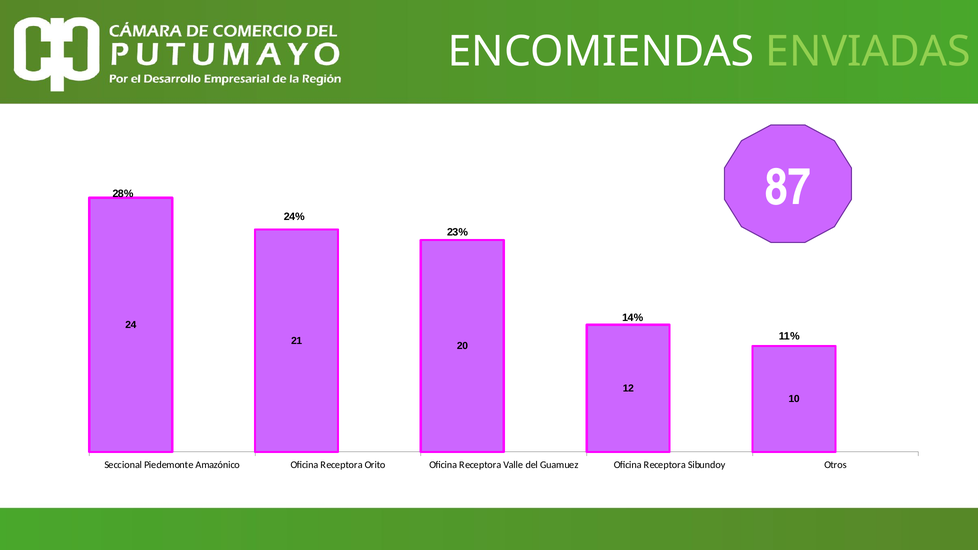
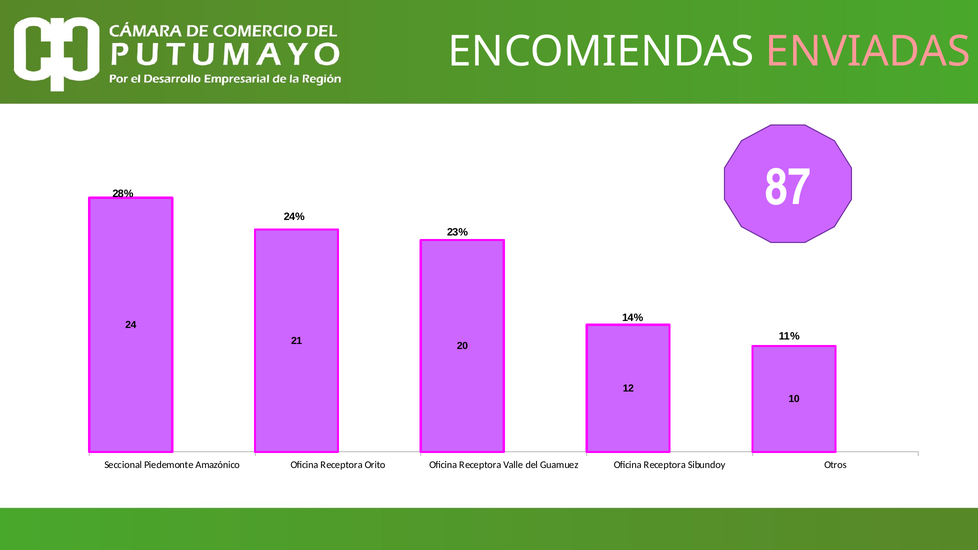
ENVIADAS colour: light green -> pink (868, 52)
